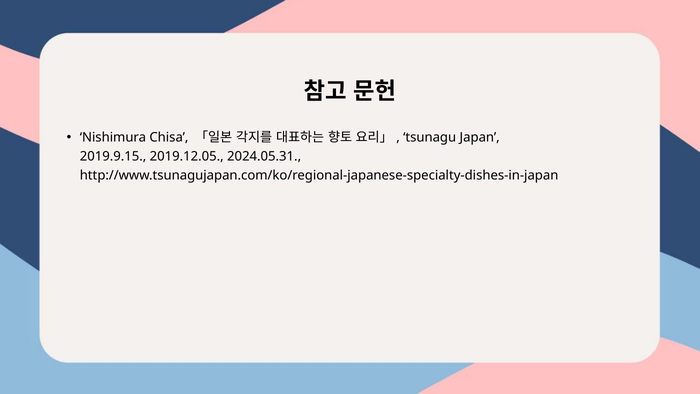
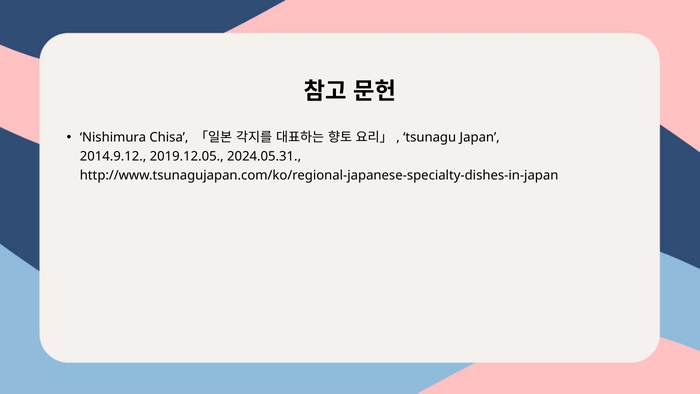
2019.9.15: 2019.9.15 -> 2014.9.12 (113, 156)
